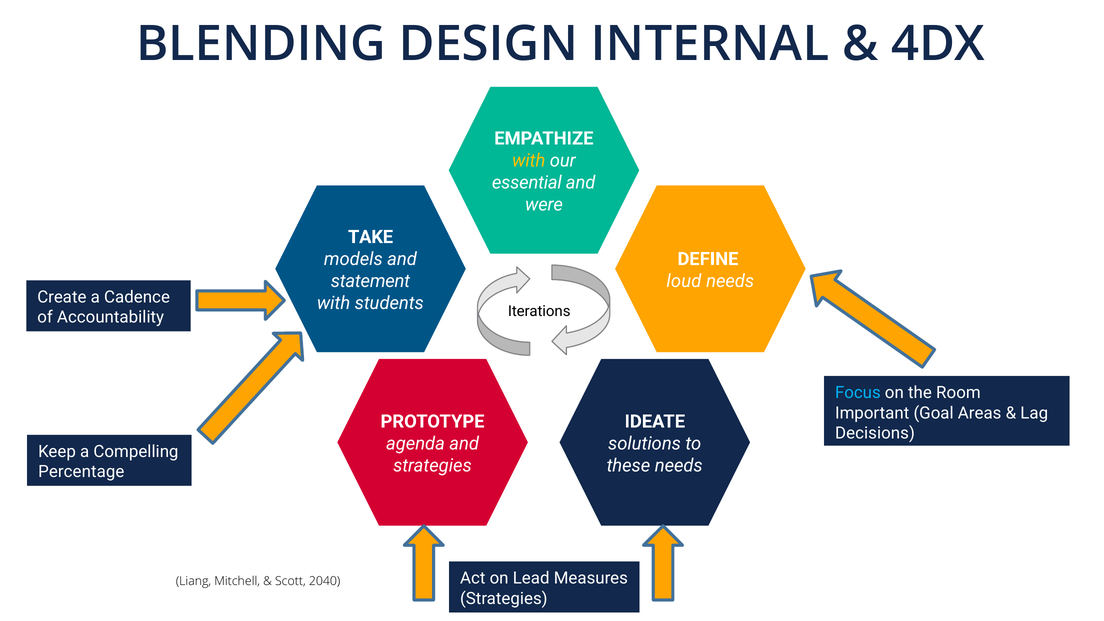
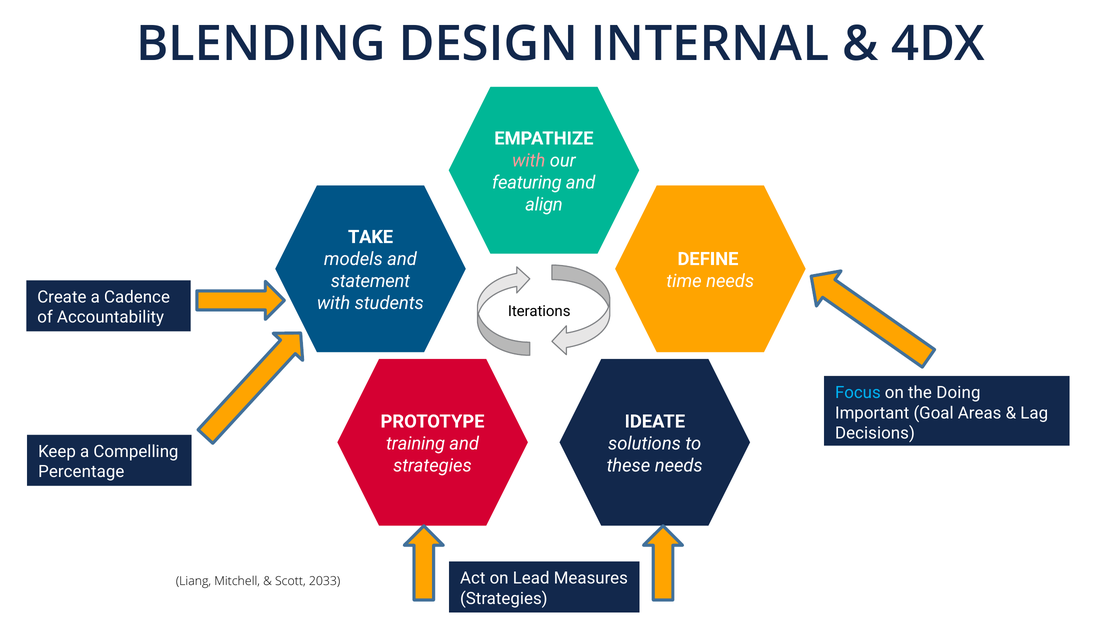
with colour: yellow -> pink (529, 160)
essential: essential -> featuring (527, 183)
were: were -> align (544, 205)
loud: loud -> time (684, 281)
Room: Room -> Doing (958, 393)
agenda: agenda -> training (416, 444)
2040: 2040 -> 2033 (325, 581)
